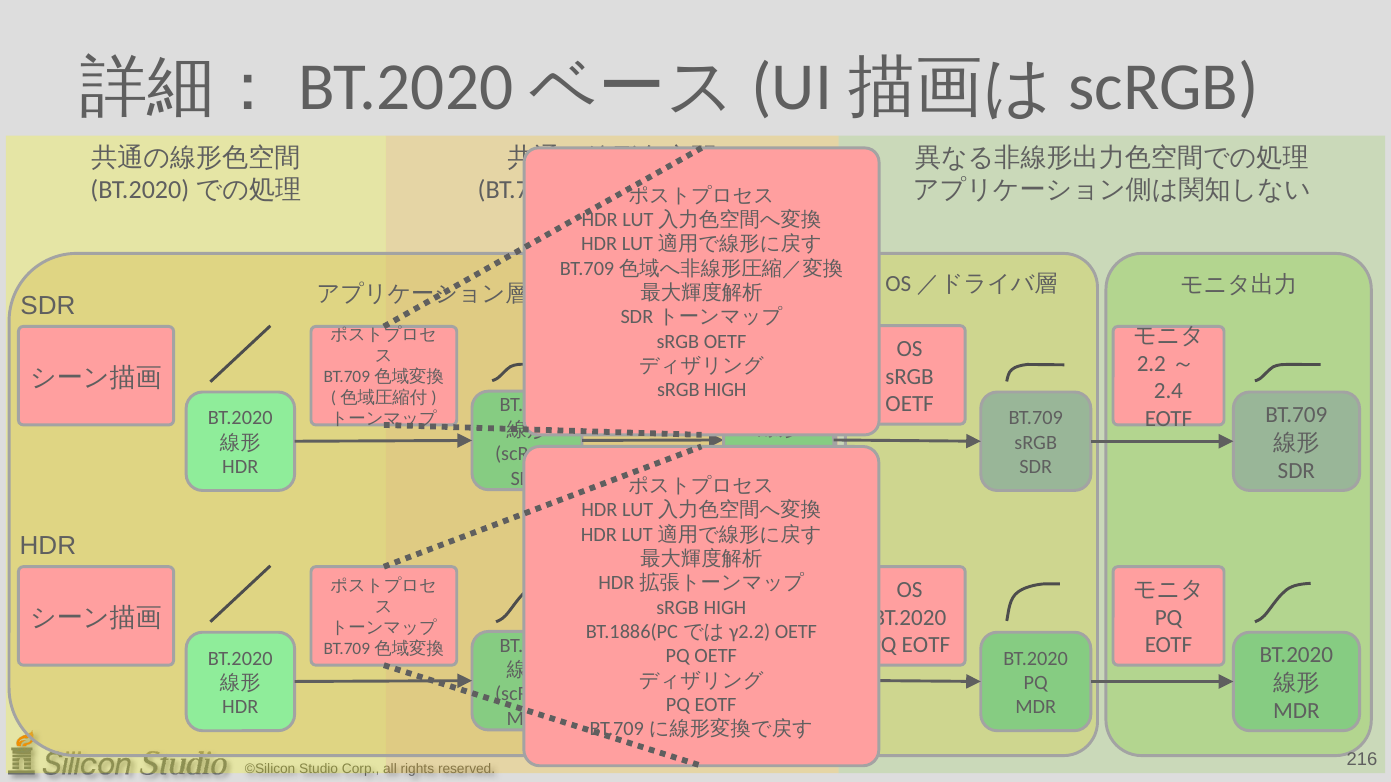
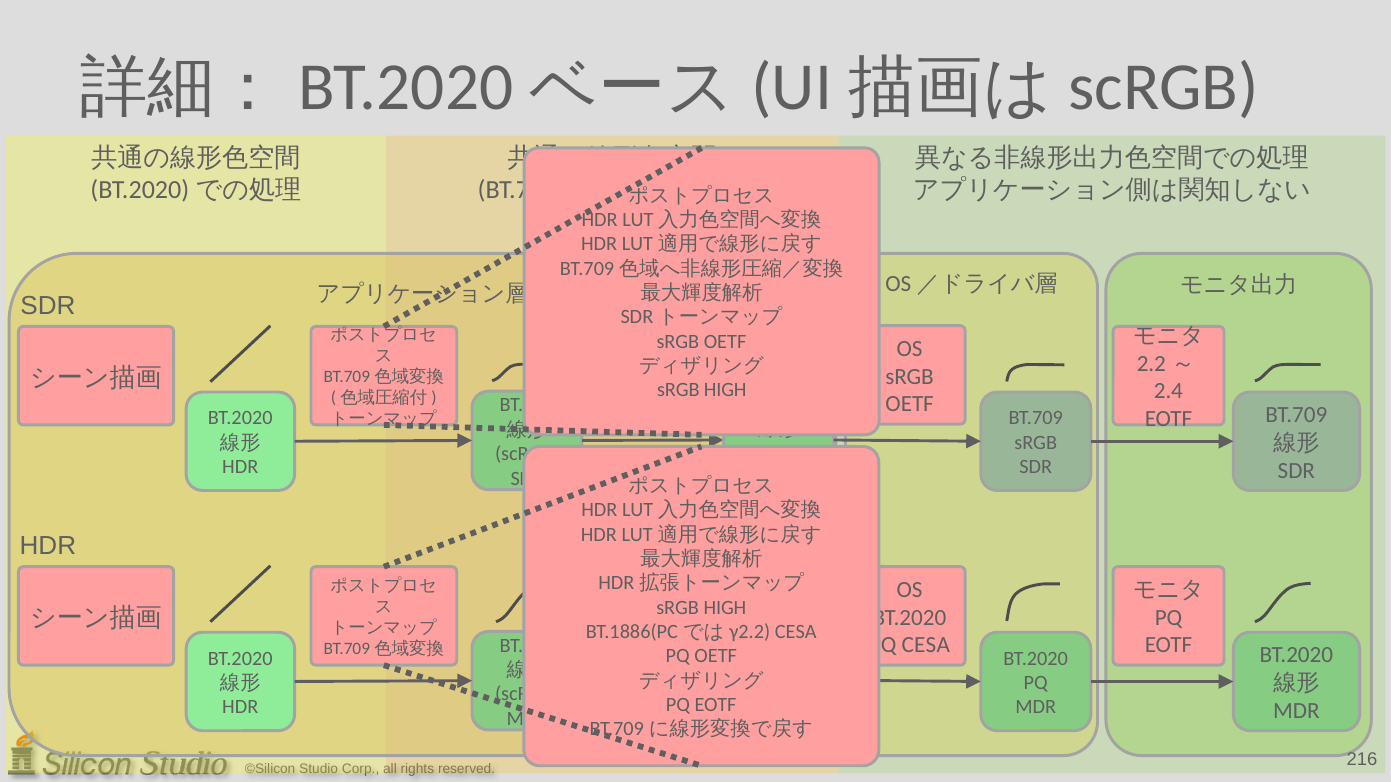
OETF: OETF -> CESA (796, 632)
EOTF: EOTF -> CESA (926, 646)
